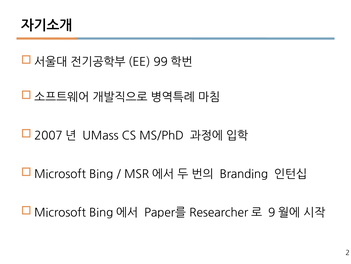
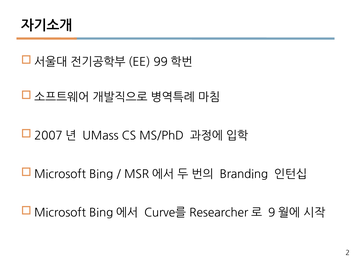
Paper를: Paper를 -> Curve를 (165, 212)
